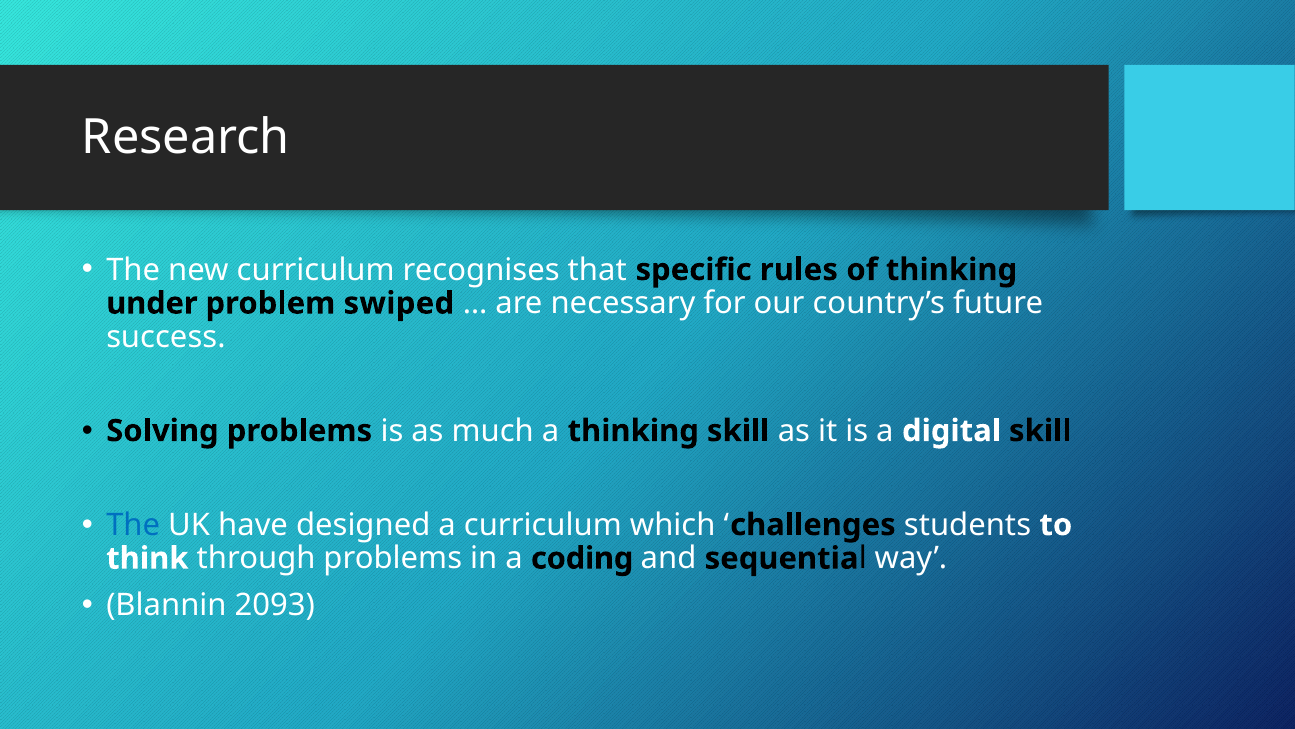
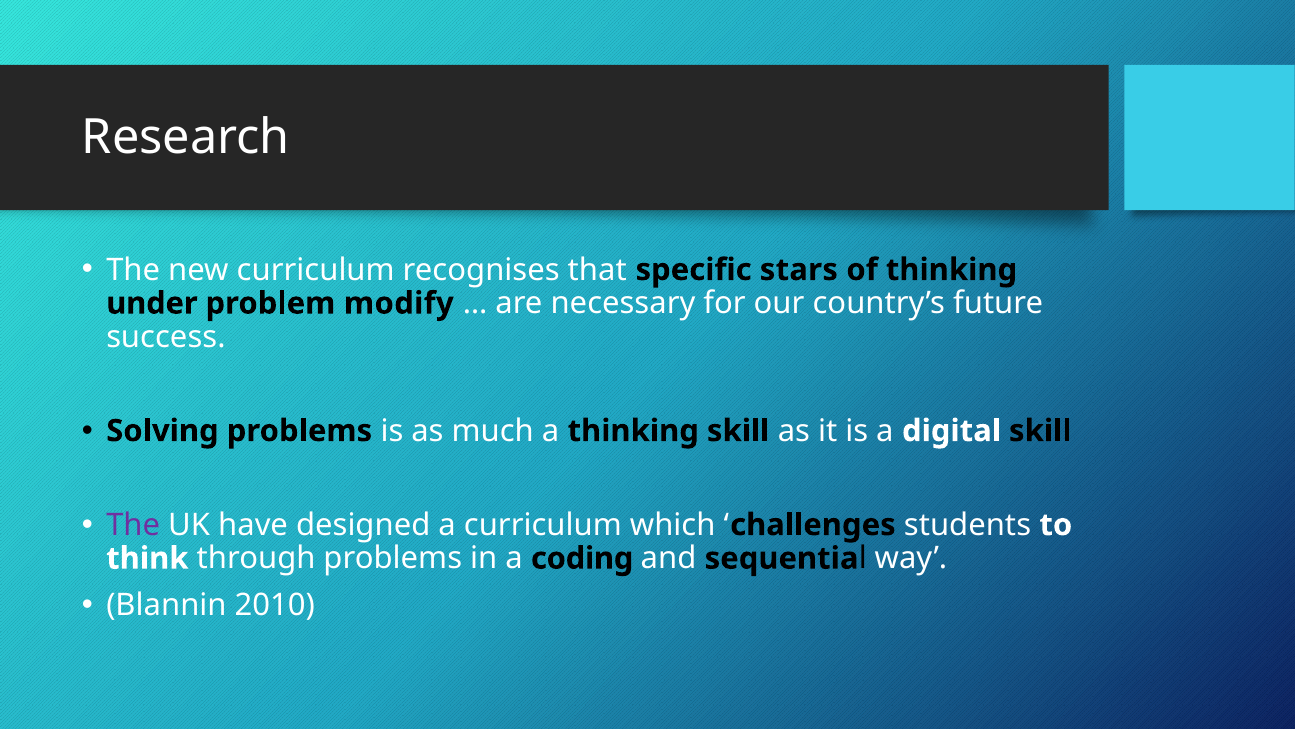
rules: rules -> stars (799, 270)
swiped: swiped -> modify (399, 303)
The colour: blue -> purple (133, 525)
2093: 2093 -> 2010 (275, 605)
